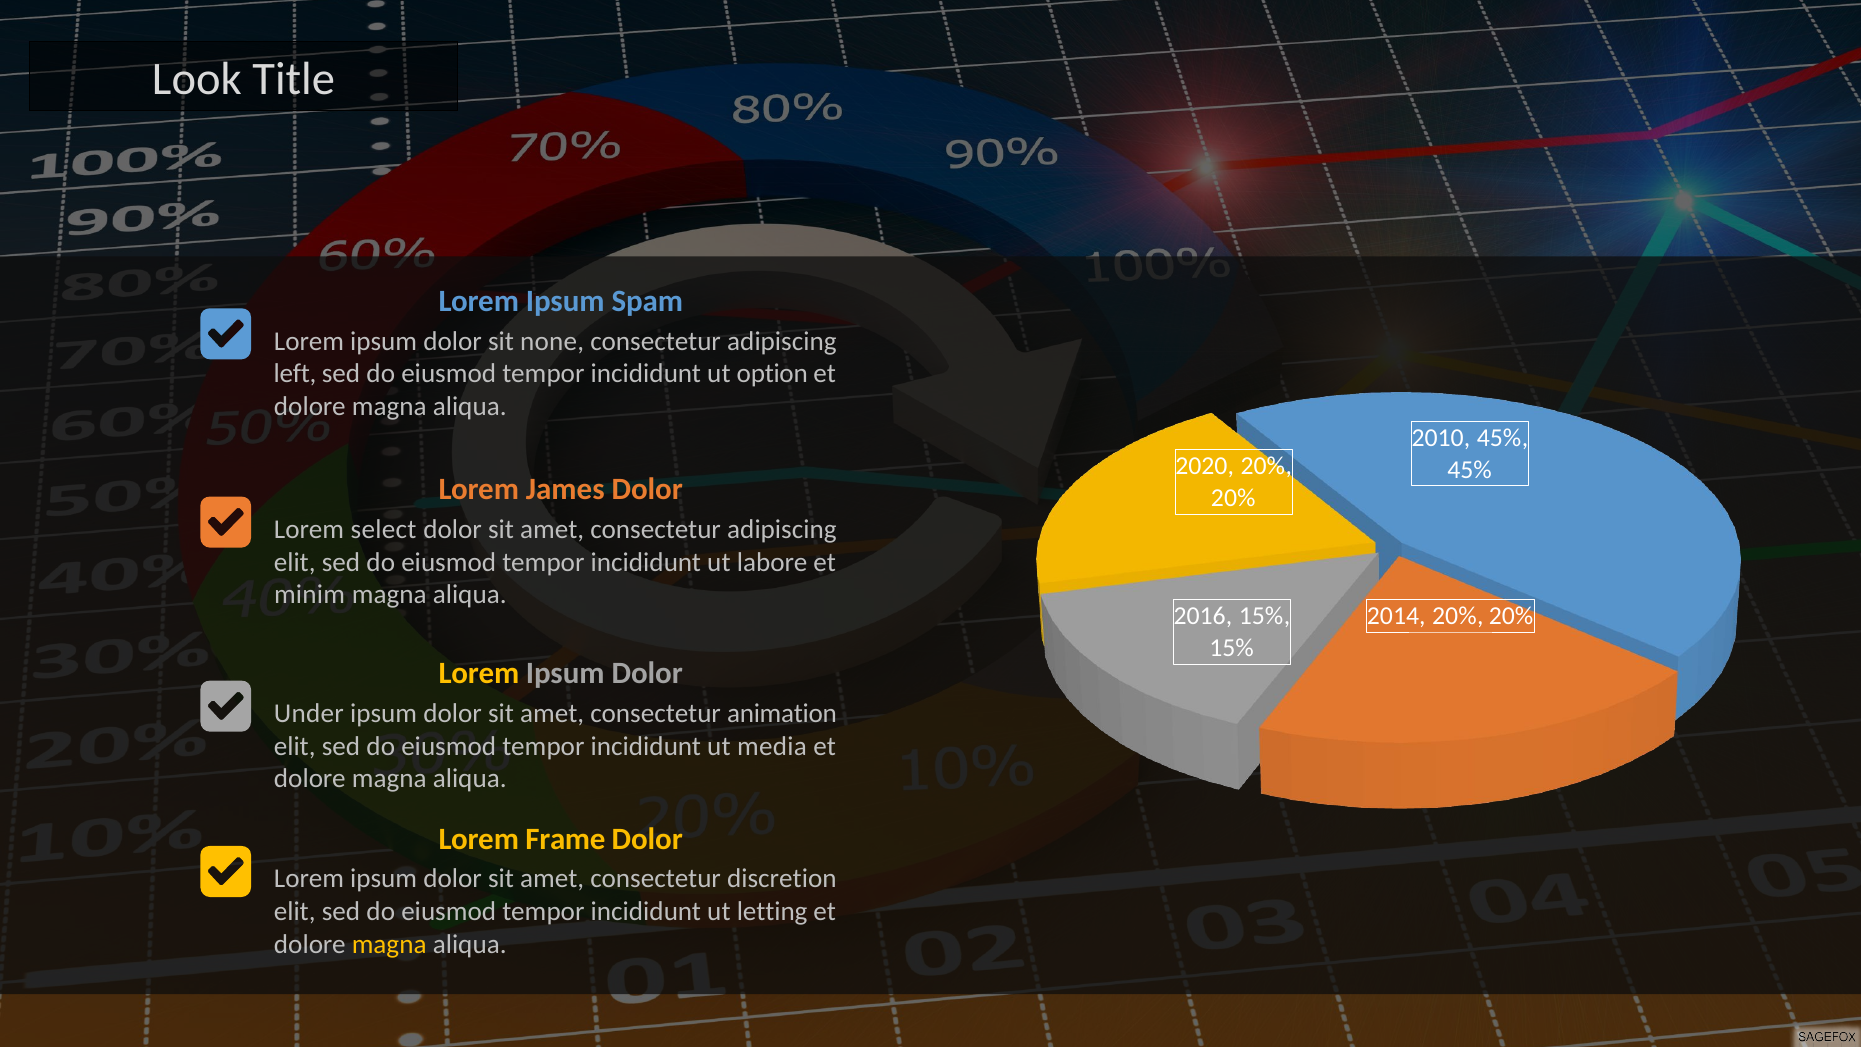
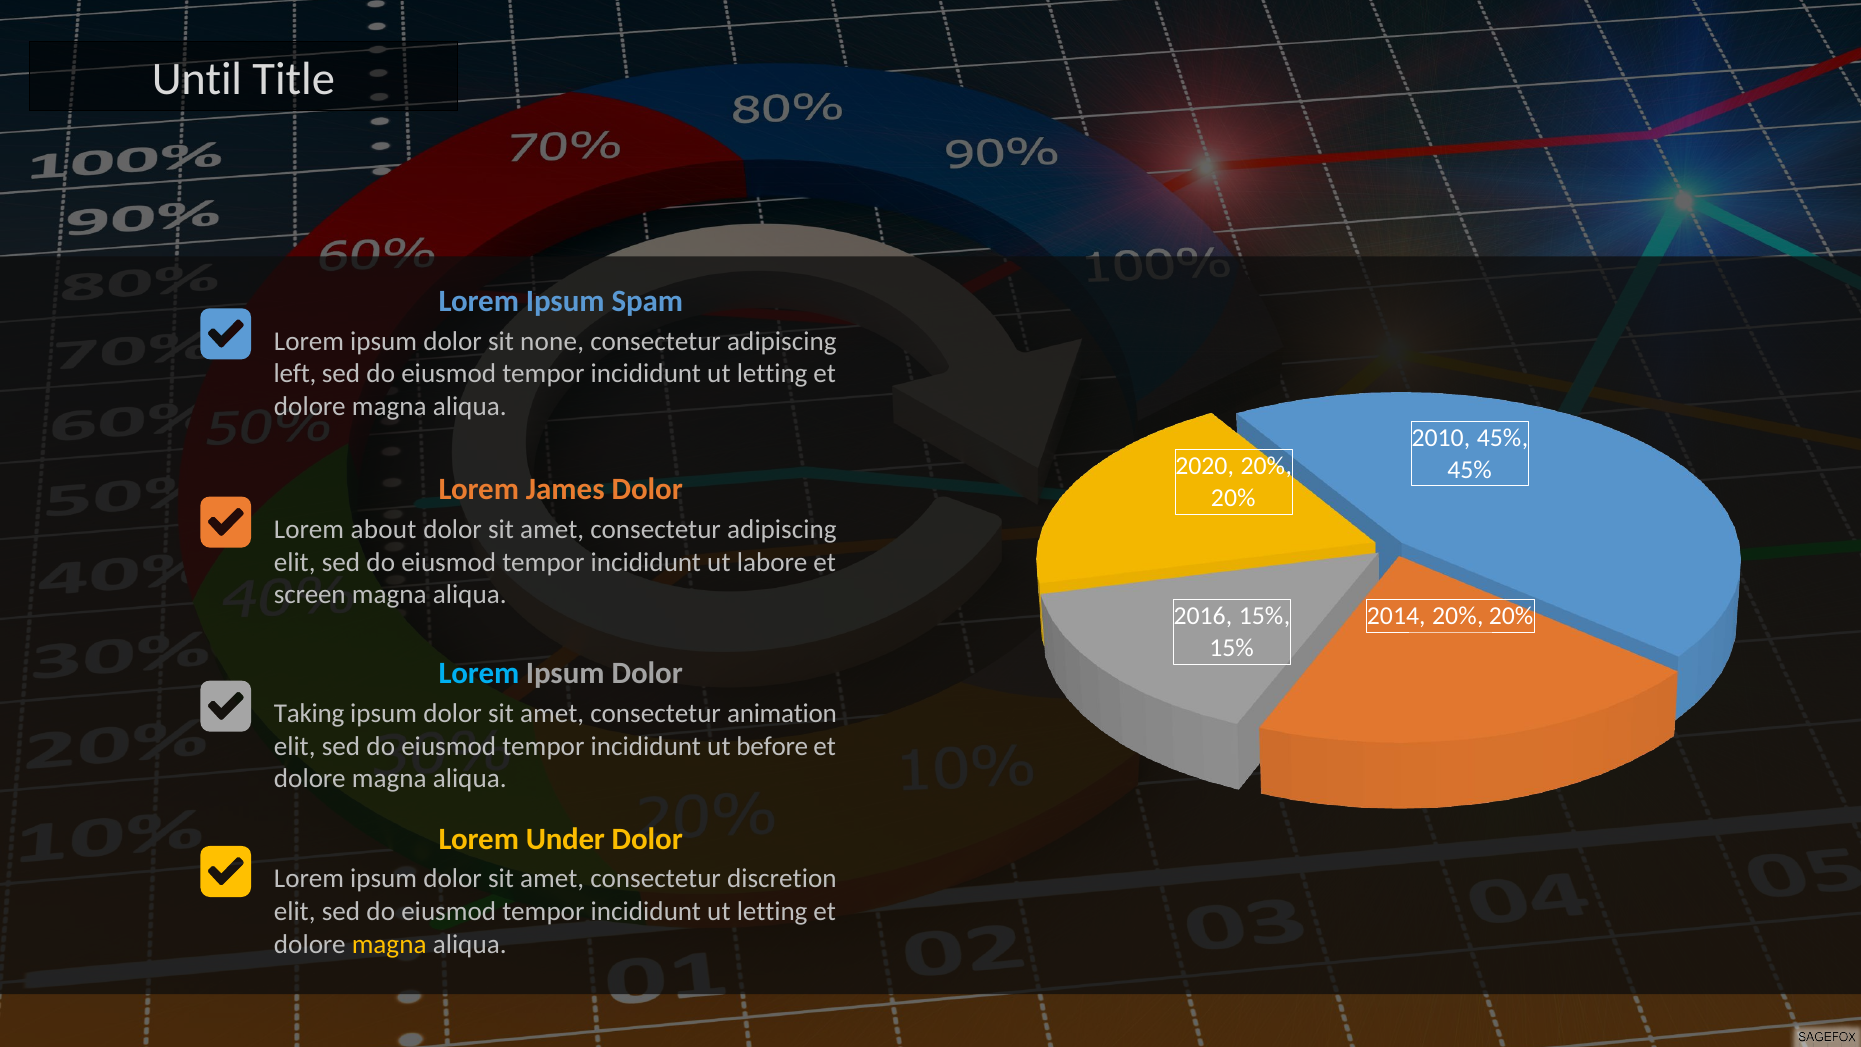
Look: Look -> Until (197, 79)
option: option -> letting (772, 374)
select: select -> about (384, 530)
minim: minim -> screen (310, 595)
Lorem colour: yellow -> light blue (479, 674)
Under: Under -> Taking (309, 714)
media: media -> before (772, 746)
Frame: Frame -> Under (565, 839)
